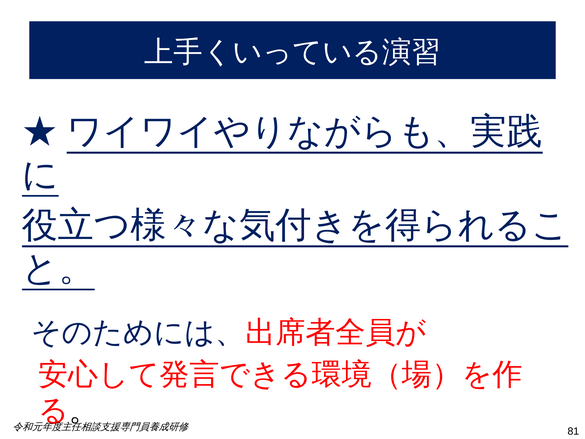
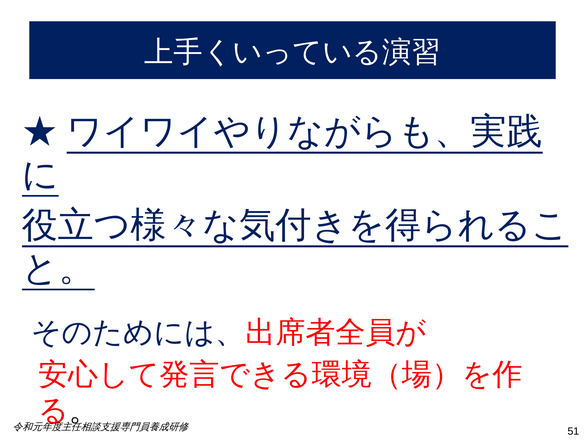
81: 81 -> 51 (573, 431)
